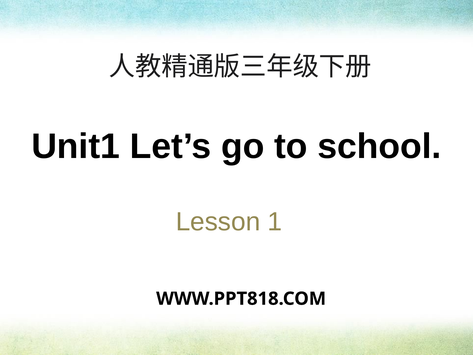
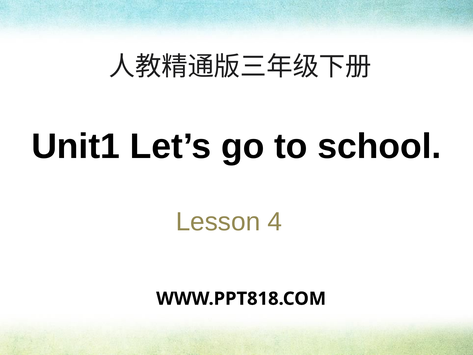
1: 1 -> 4 (275, 222)
